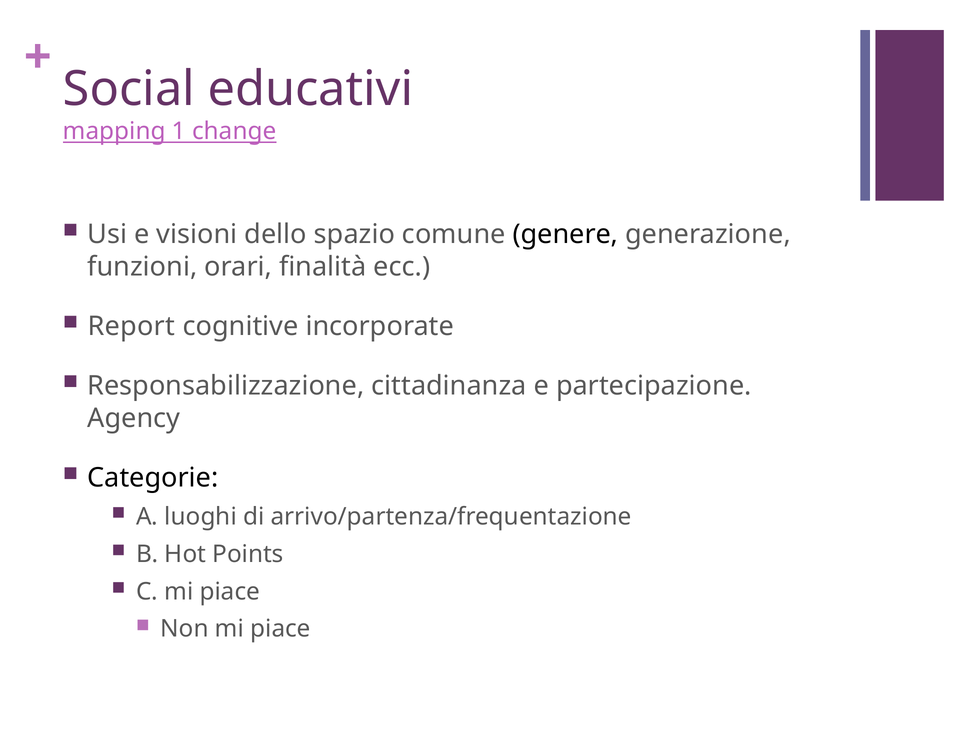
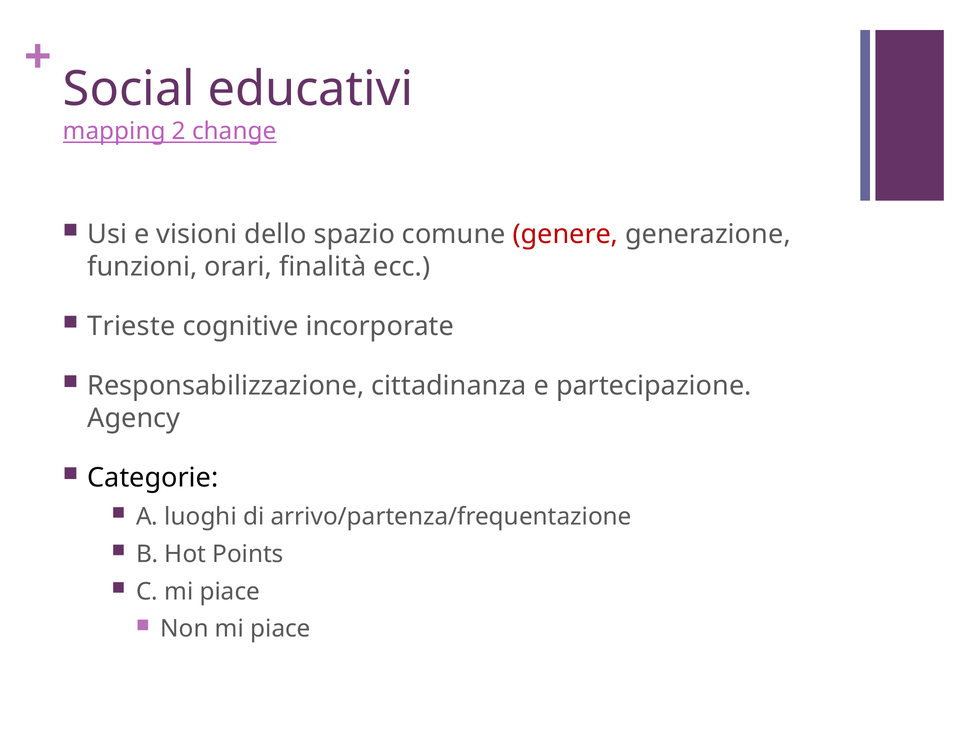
1: 1 -> 2 (179, 131)
genere colour: black -> red (566, 234)
Report: Report -> Trieste (131, 326)
